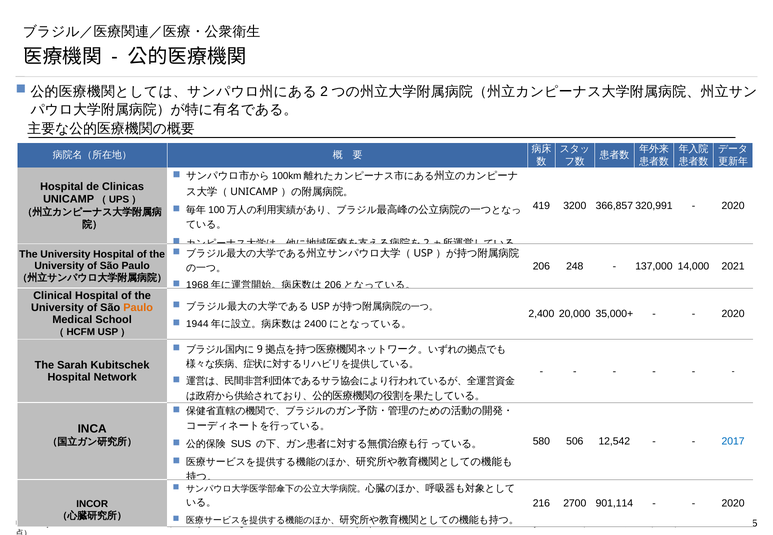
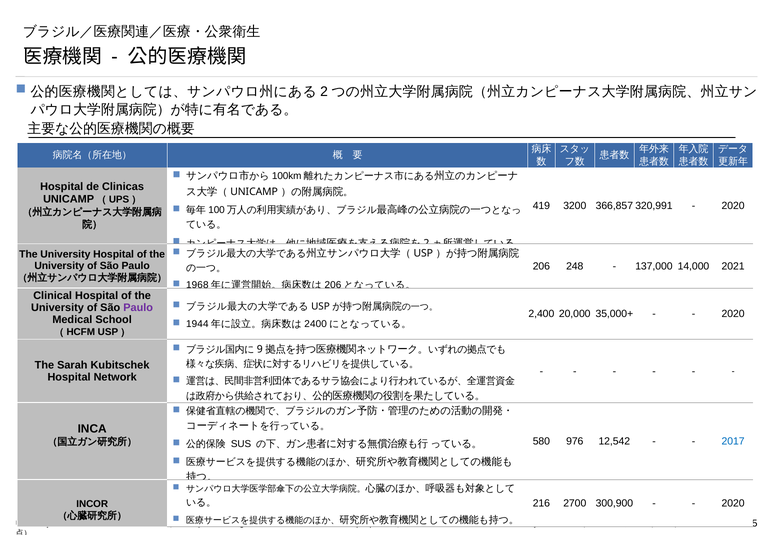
Paulo colour: orange -> purple (138, 308)
506: 506 -> 976 (575, 441)
901,114: 901,114 -> 300,900 (614, 504)
